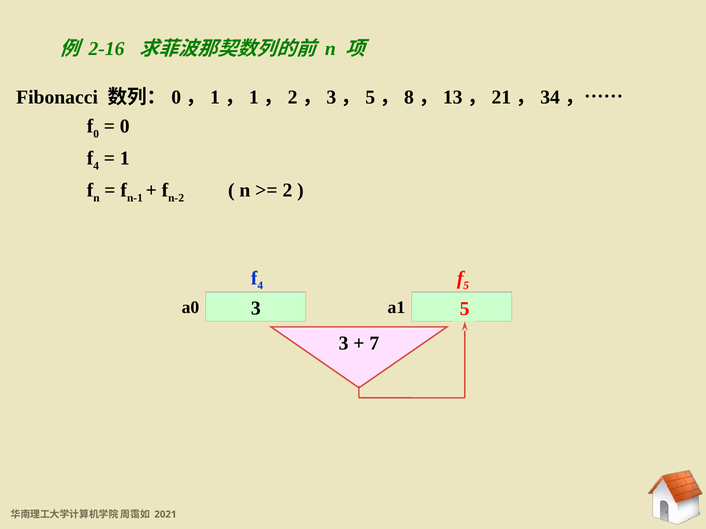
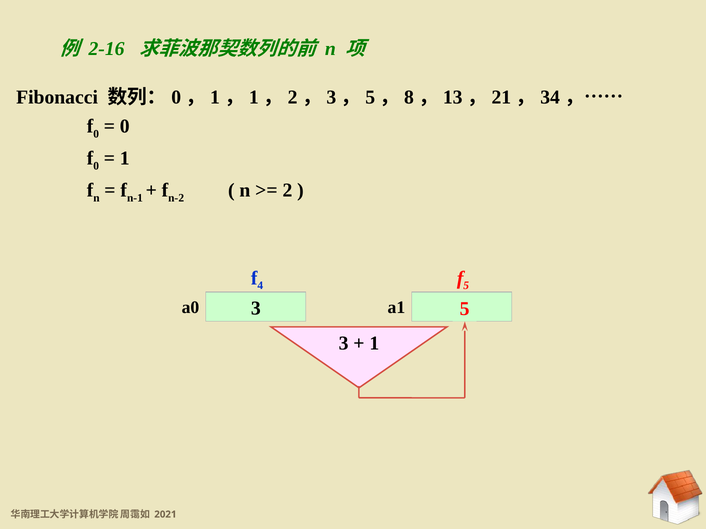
4: 4 -> 0 (96, 166)
7: 7 -> 1 (374, 344)
